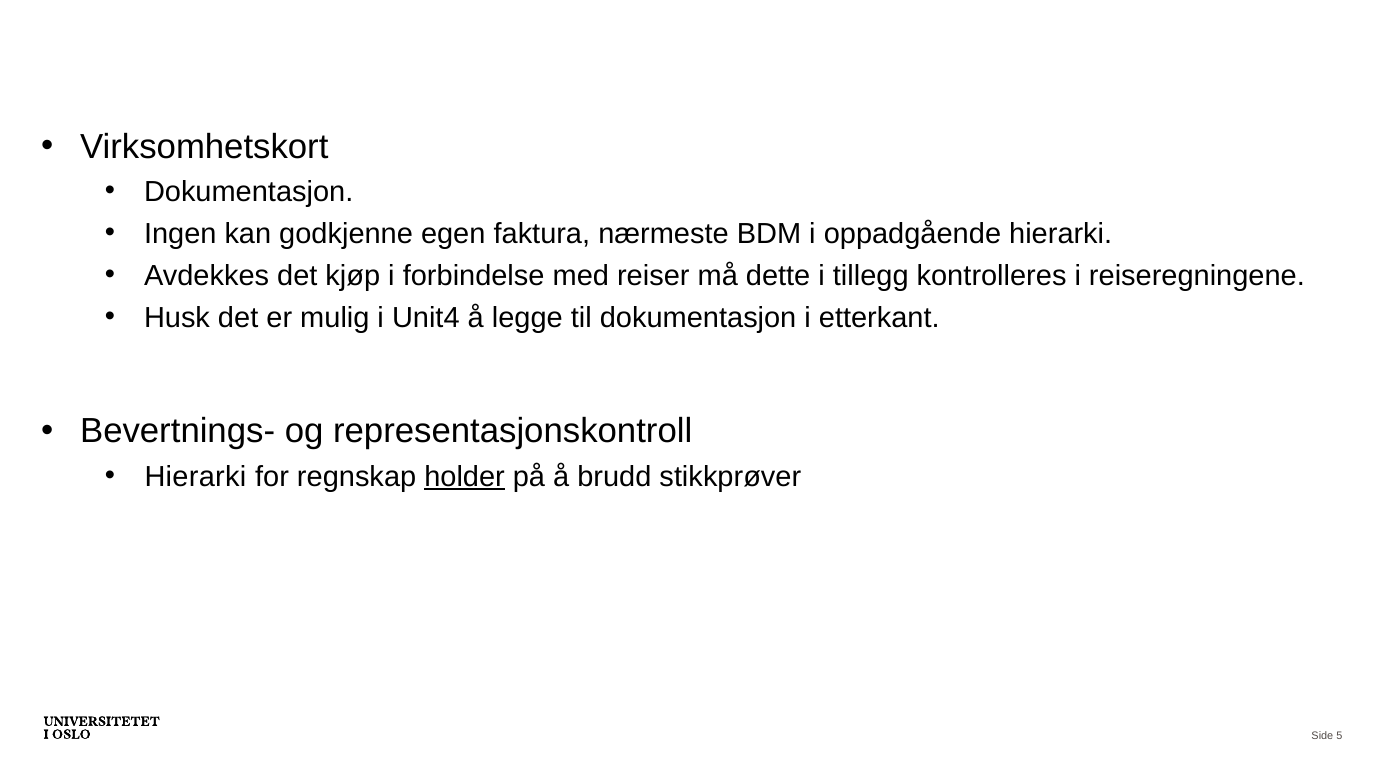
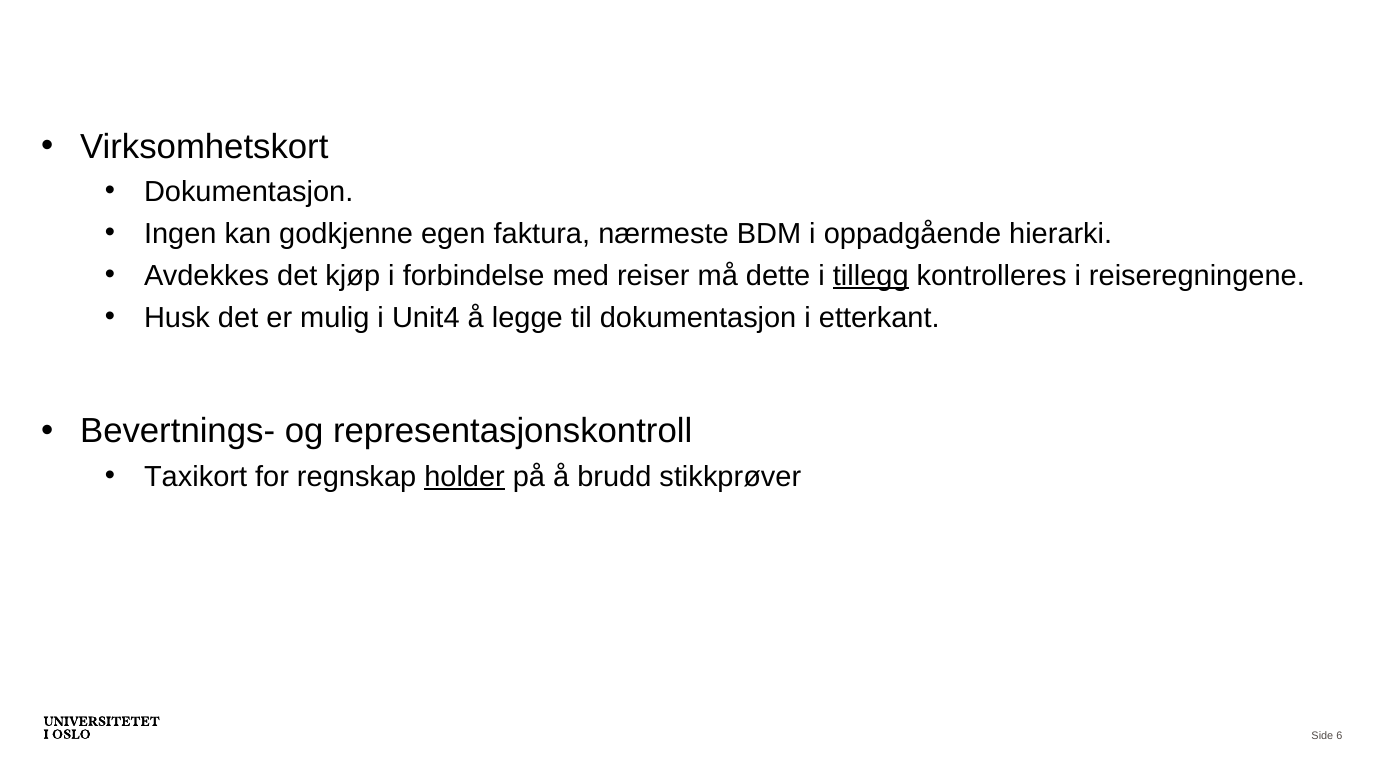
tillegg underline: none -> present (871, 276)
Hierarki: Hierarki -> Taxikort (196, 476)
5: 5 -> 6 (1339, 736)
